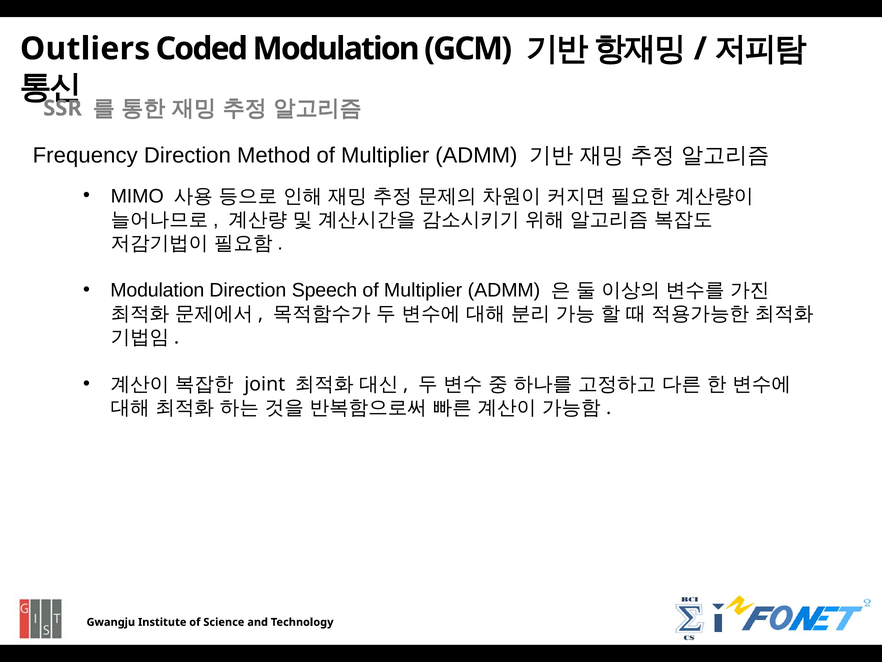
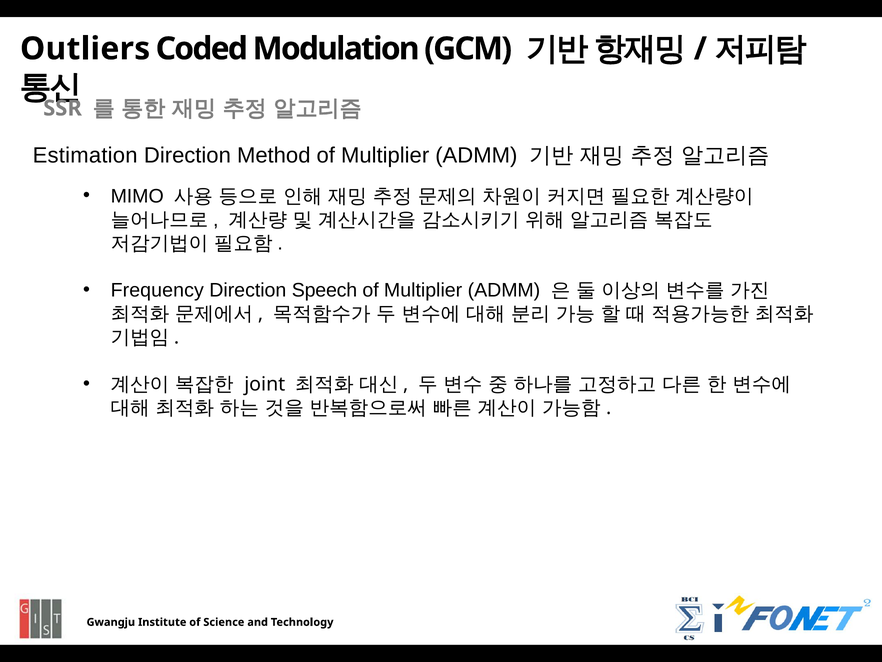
Frequency: Frequency -> Estimation (85, 155)
Modulation: Modulation -> Frequency (157, 290)
